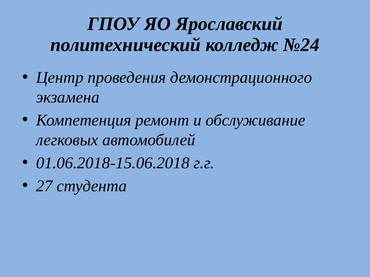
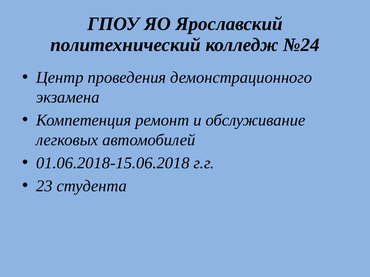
27: 27 -> 23 (44, 186)
